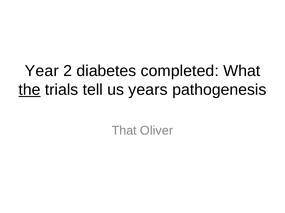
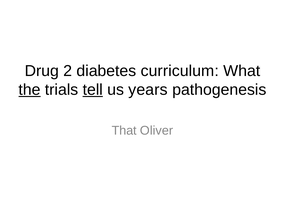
Year: Year -> Drug (42, 71)
completed: completed -> curriculum (180, 71)
tell underline: none -> present (93, 90)
